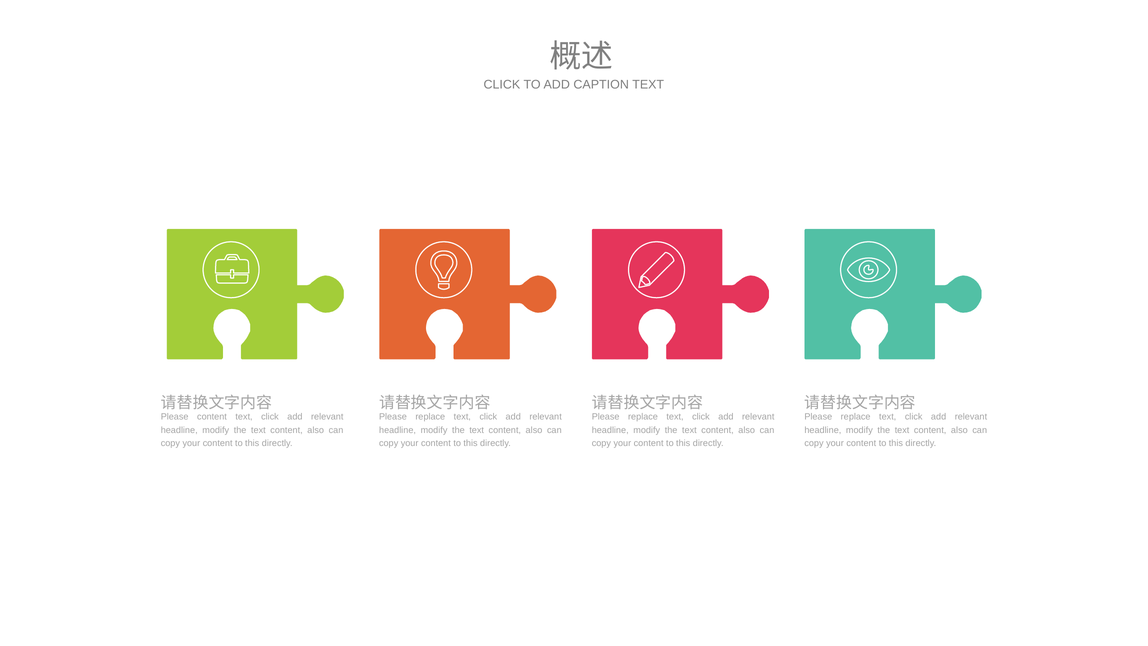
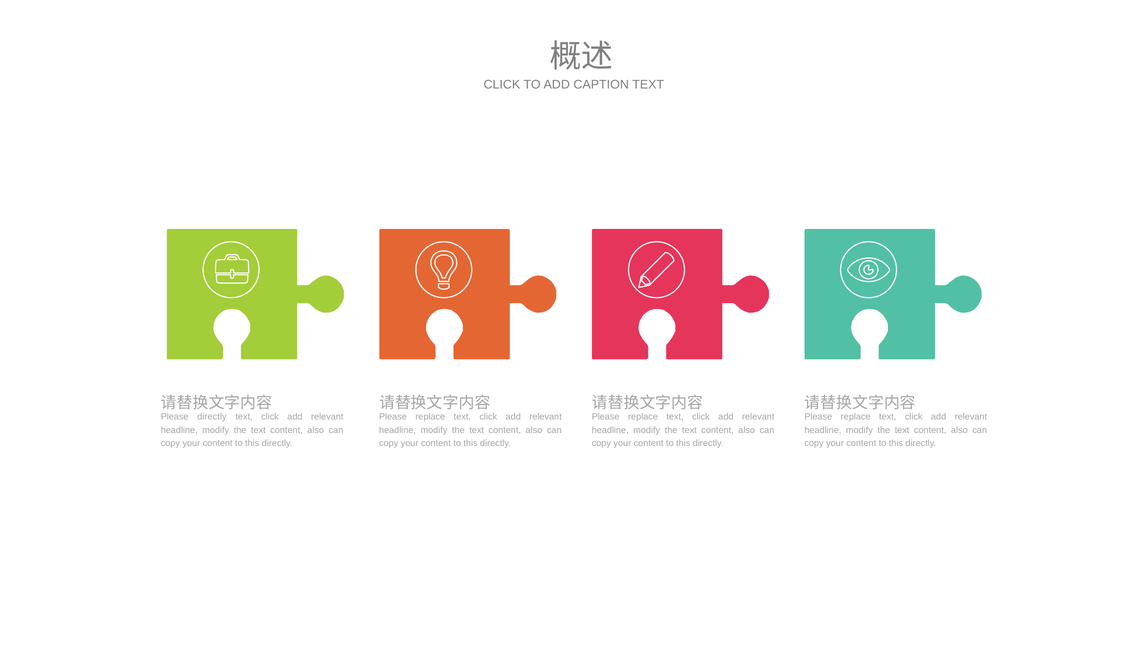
Please content: content -> directly (212, 417)
